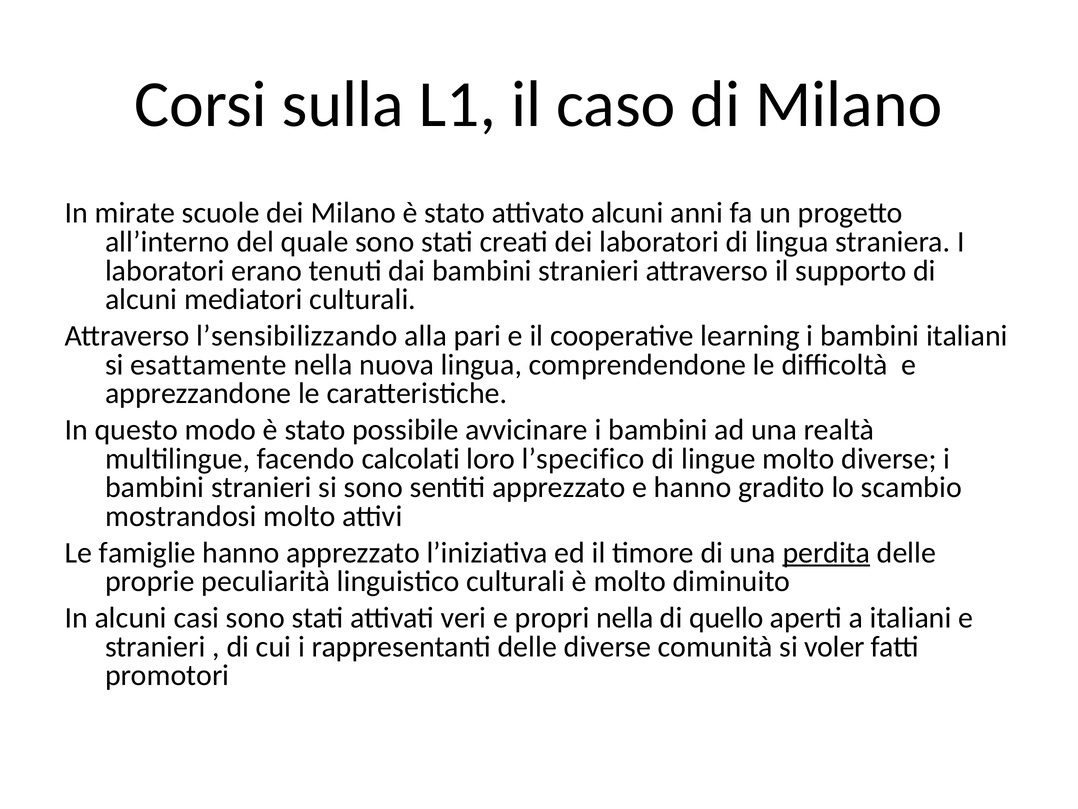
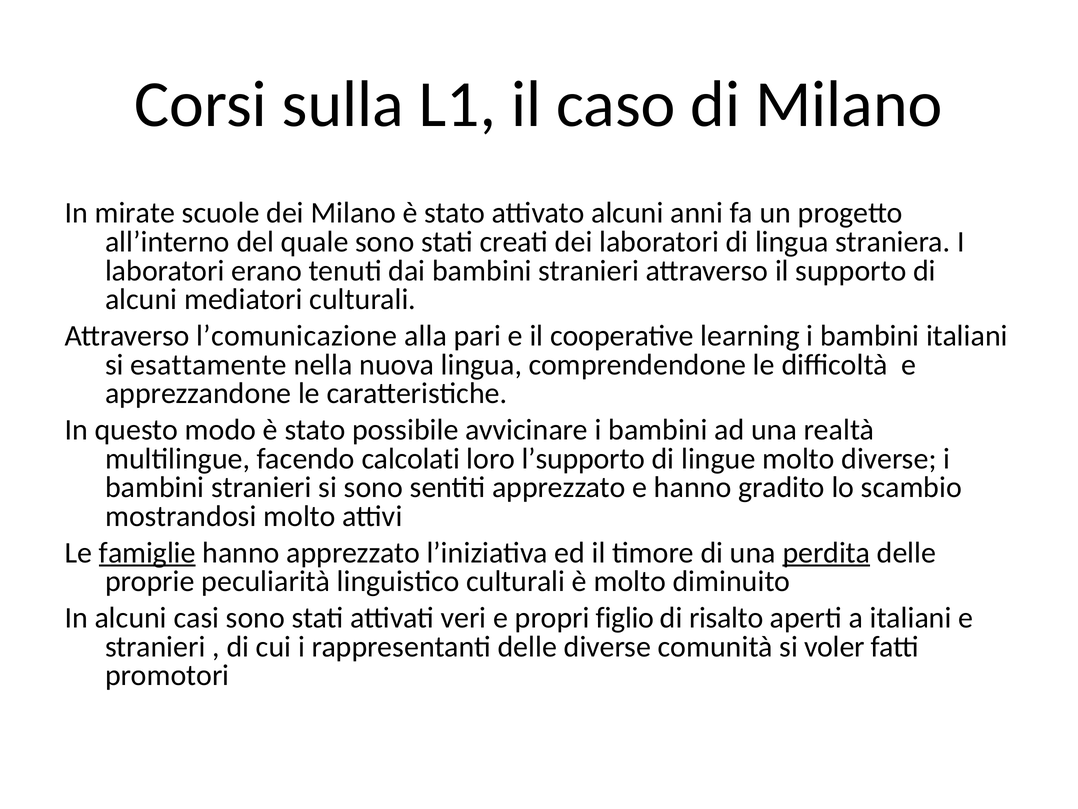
l’sensibilizzando: l’sensibilizzando -> l’comunicazione (297, 336)
l’specifico: l’specifico -> l’supporto (583, 458)
famiglie underline: none -> present (147, 552)
propri nella: nella -> figlio (625, 618)
quello: quello -> risalto (726, 618)
